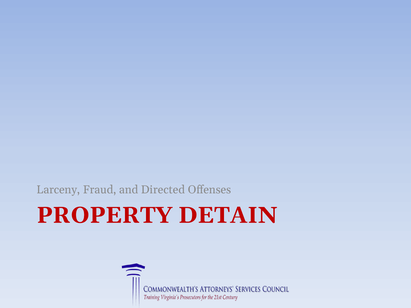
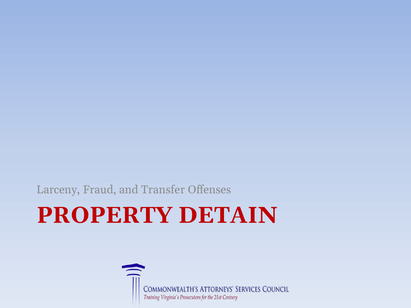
Directed: Directed -> Transfer (163, 190)
